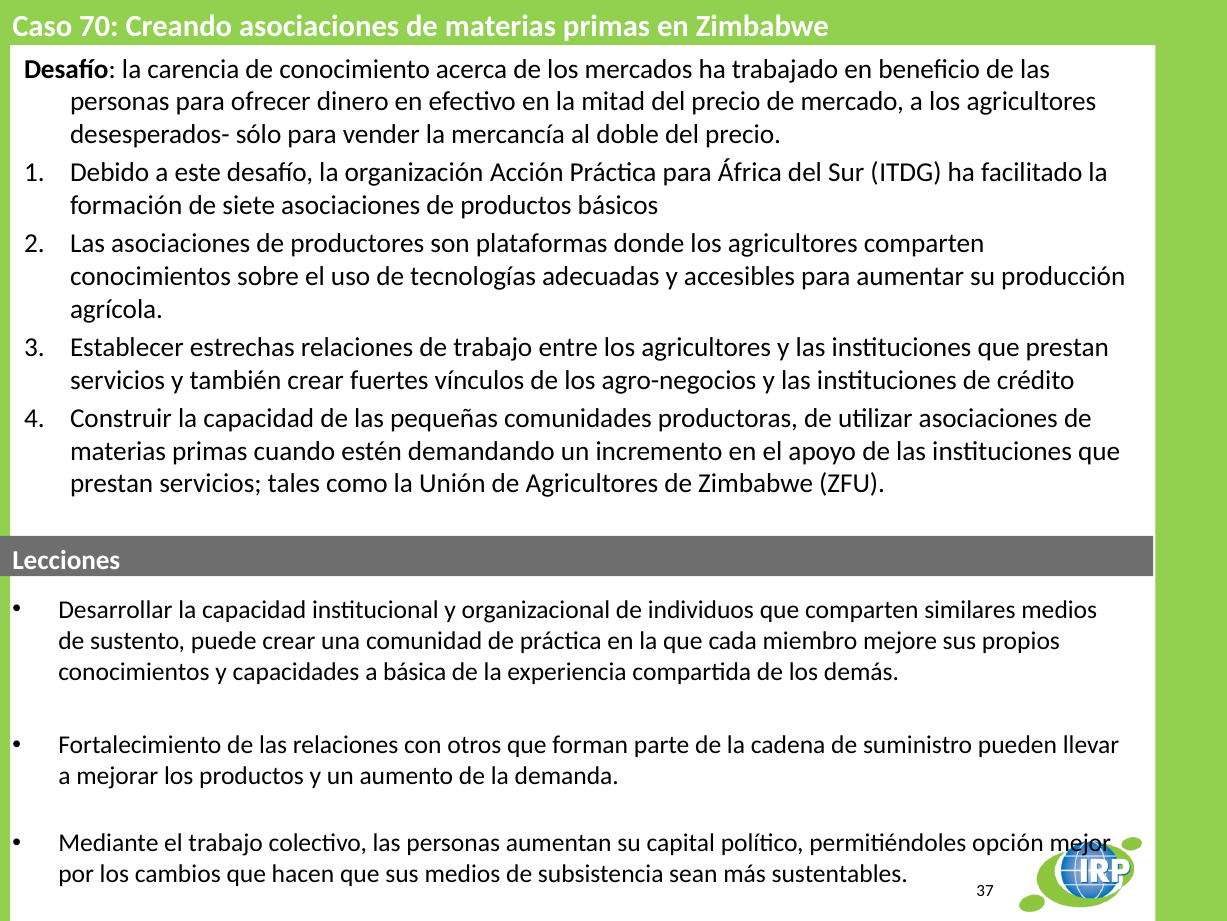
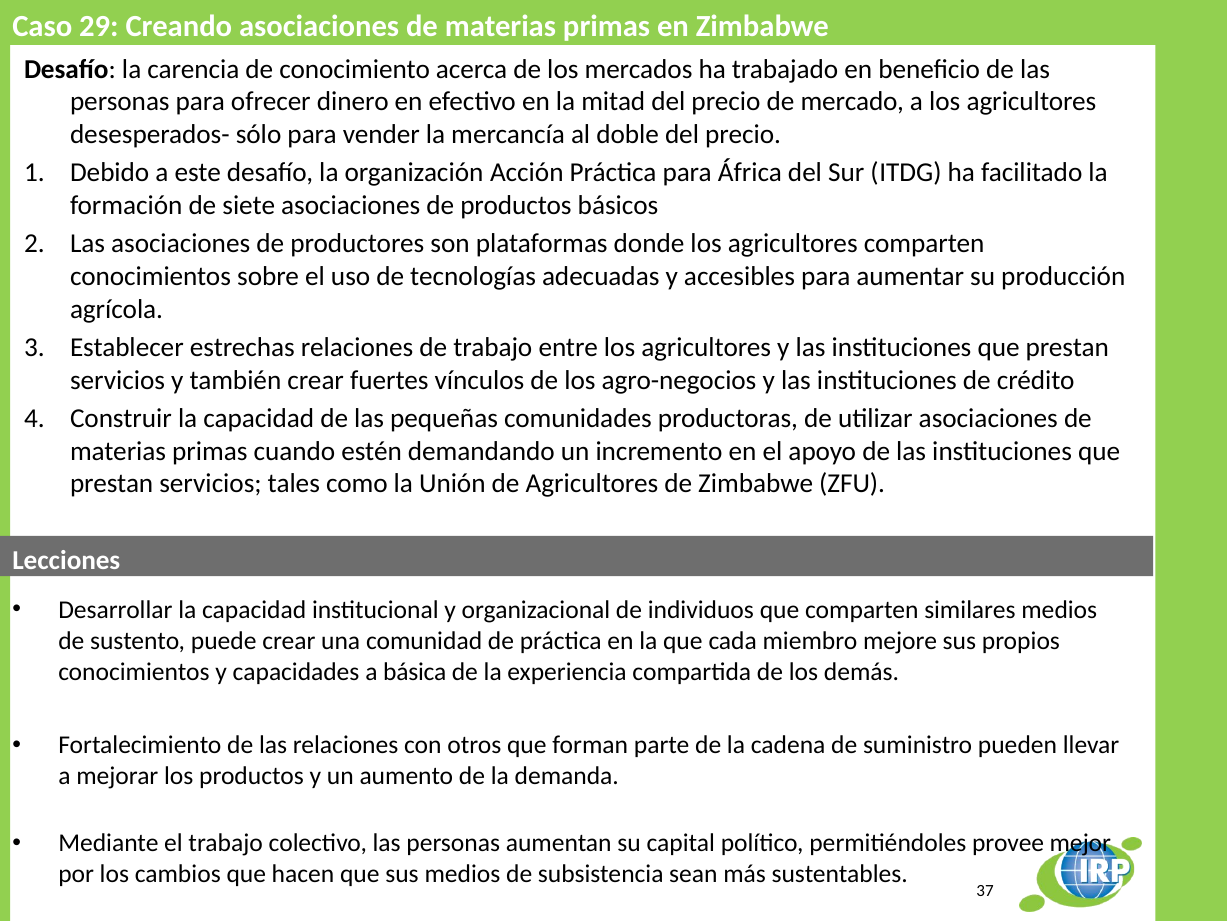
70: 70 -> 29 (99, 27)
opción: opción -> provee (1008, 843)
